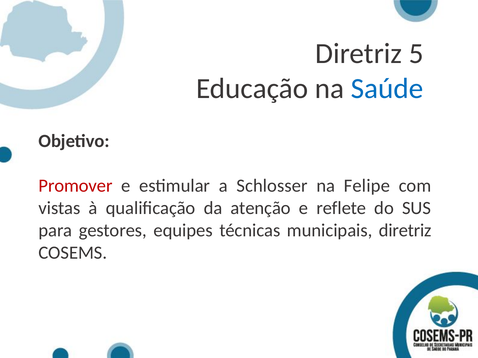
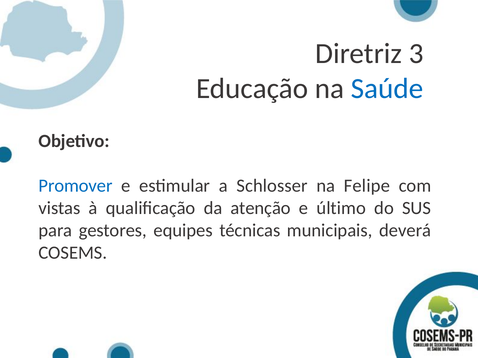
5: 5 -> 3 (416, 54)
Promover colour: red -> blue (76, 186)
reflete: reflete -> último (341, 208)
municipais diretriz: diretriz -> deverá (405, 231)
